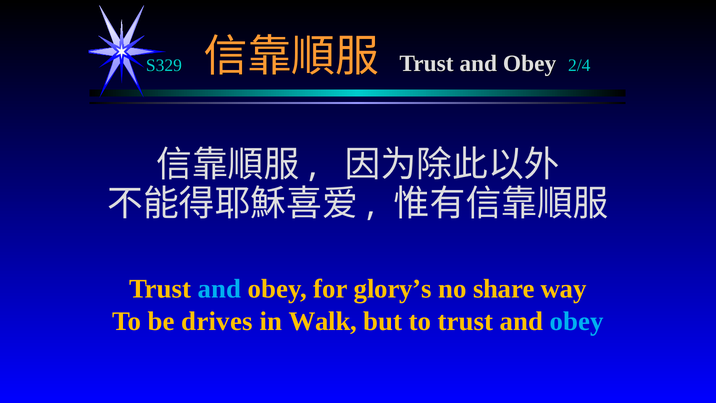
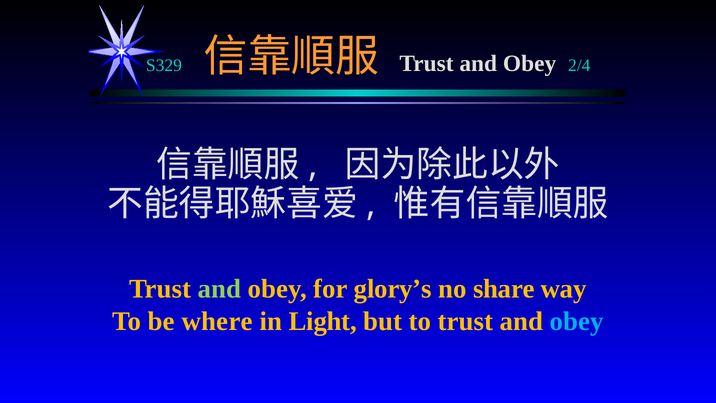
and colour: light blue -> light green (219, 289)
drives: drives -> where (217, 321)
Walk: Walk -> Light (323, 321)
